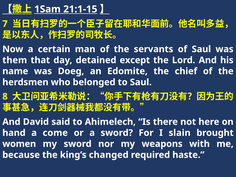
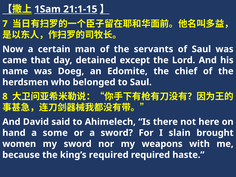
them: them -> came (15, 60)
come: come -> some (55, 133)
king’s changed: changed -> required (109, 155)
